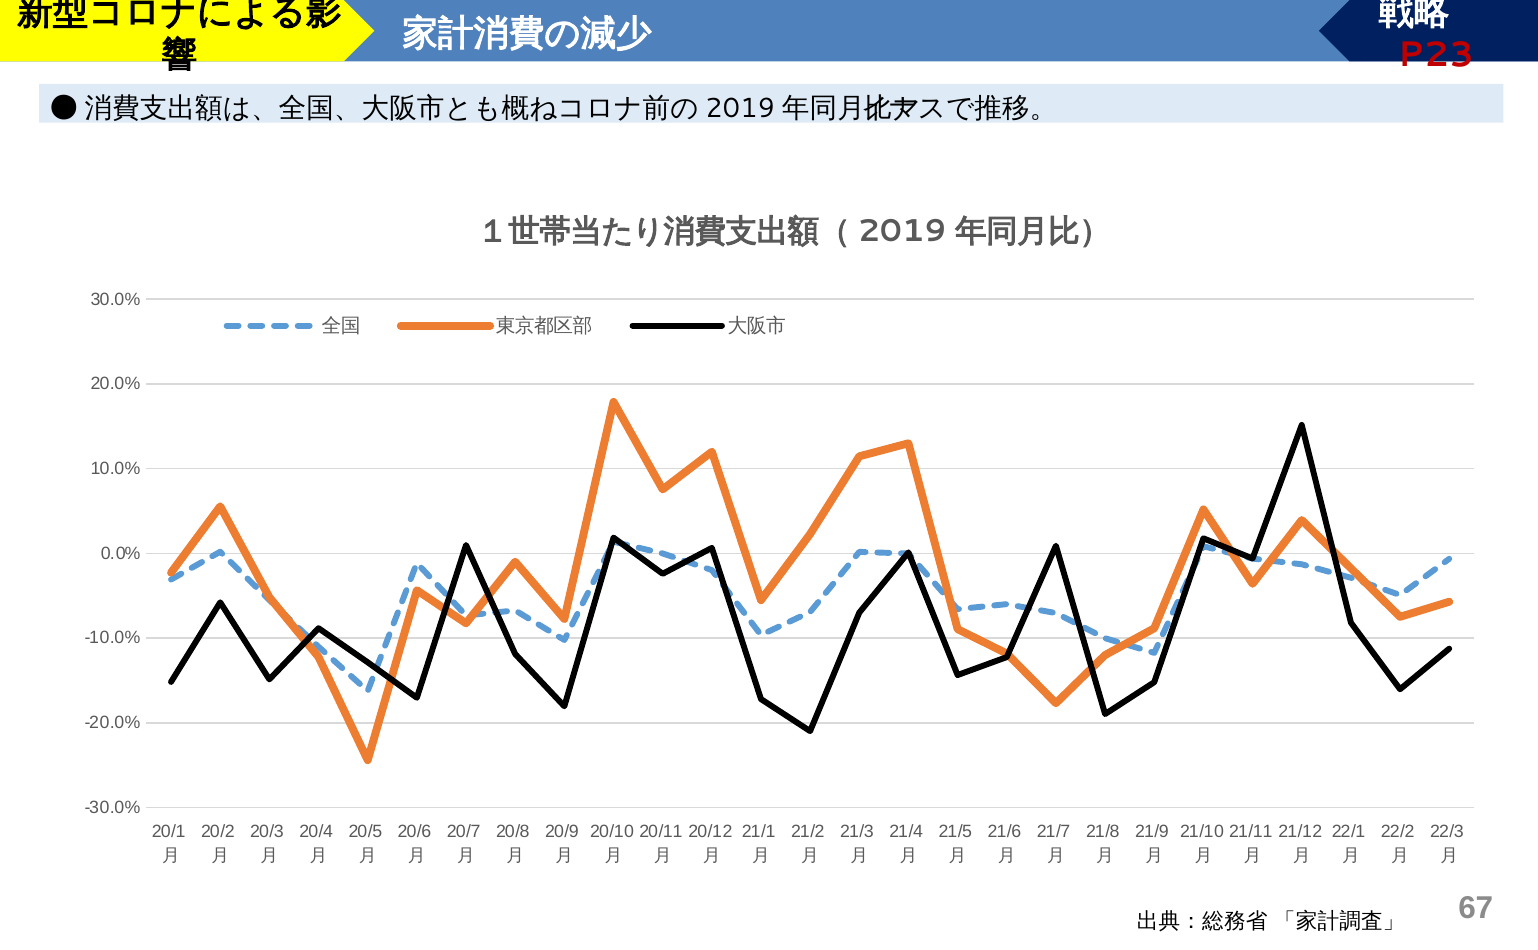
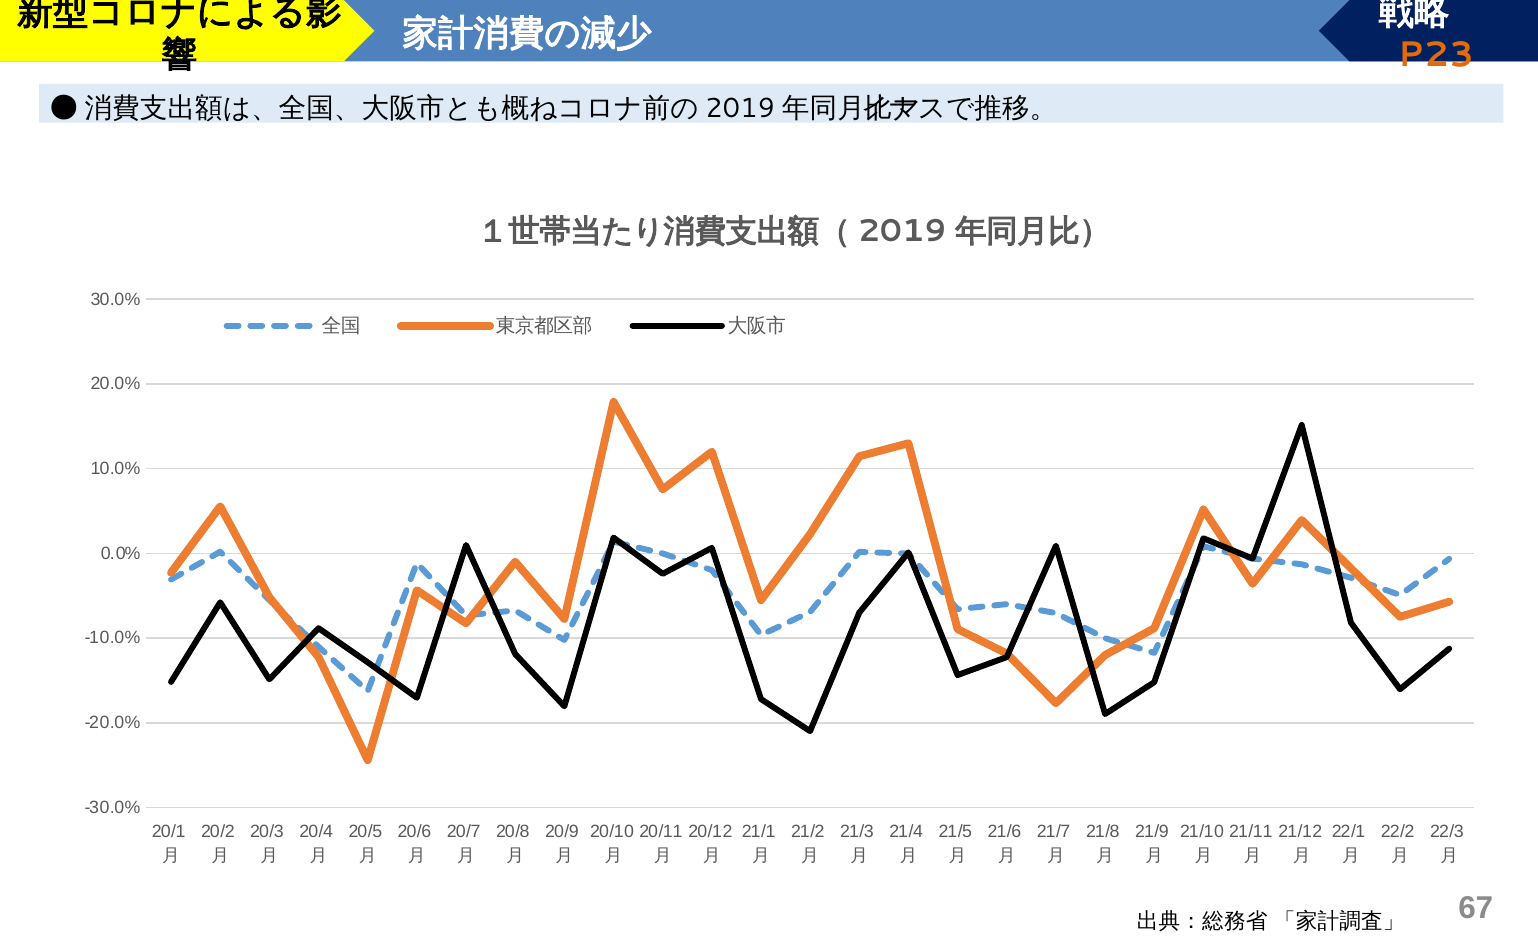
P23 colour: red -> orange (1436, 54)
